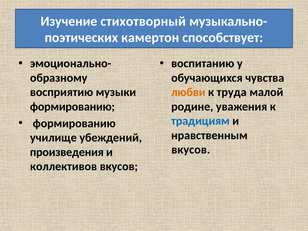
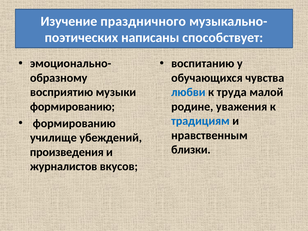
стихотворный: стихотворный -> праздничного (143, 21)
камертон: камертон -> написаны (150, 38)
любви colour: orange -> blue (188, 92)
вкусов: вкусов -> близки (191, 150)
коллективов: коллективов -> журналистов (64, 167)
